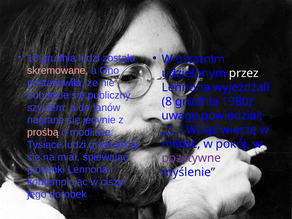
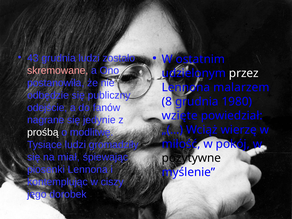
18: 18 -> 43 (33, 58)
wyjeżdżali: wyjeżdżali -> malarzem (241, 87)
szyldem: szyldem -> odejście (47, 108)
uwagę: uwagę -> wzięte (180, 116)
prośbą colour: pink -> white (43, 132)
pozytywne colour: purple -> black (191, 158)
